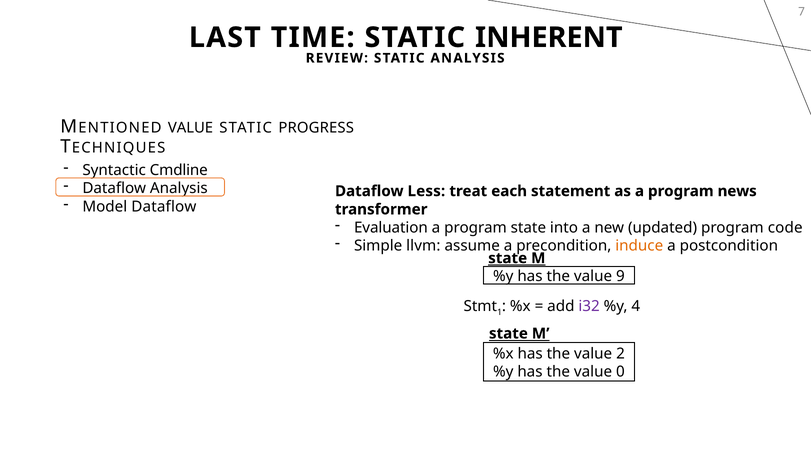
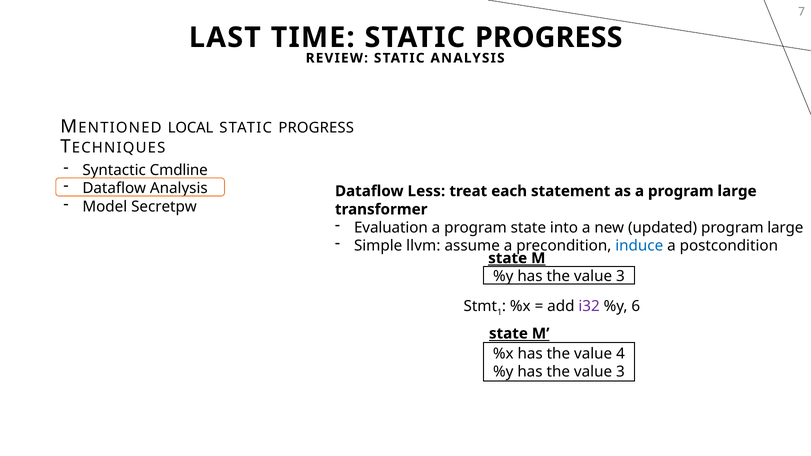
INHERENT: INHERENT -> PROGRESS (549, 38)
VALUE: VALUE -> LOCAL (191, 128)
a program news: news -> large (737, 191)
Model Dataflow: Dataflow -> Secretpw (164, 207)
updated program code: code -> large (785, 228)
induce colour: orange -> blue (639, 246)
9: 9 -> 3 (620, 276)
4: 4 -> 6 (636, 307)
2: 2 -> 4 (620, 354)
0: 0 -> 3 (620, 372)
